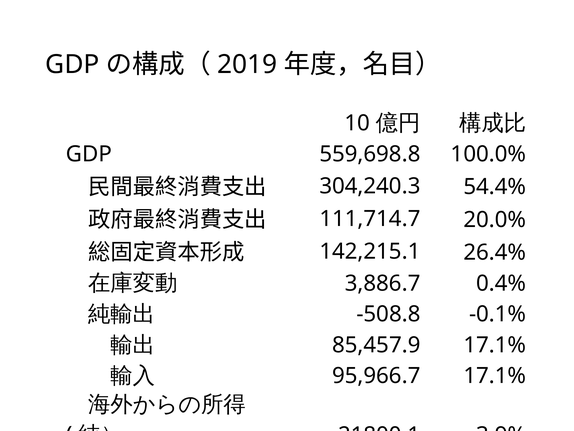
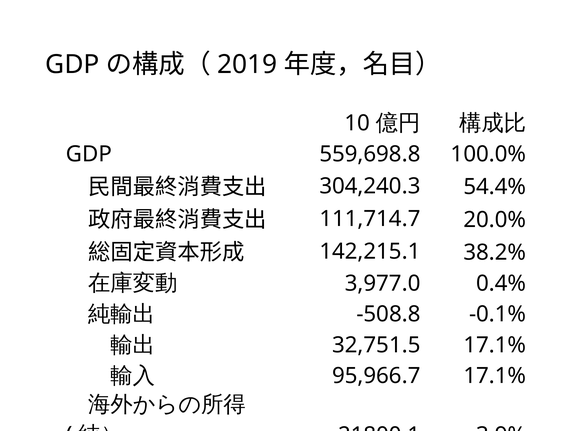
26.4%: 26.4% -> 38.2% (495, 252)
3,886.7: 3,886.7 -> 3,977.0 (383, 283)
85,457.9: 85,457.9 -> 32,751.5 (376, 345)
